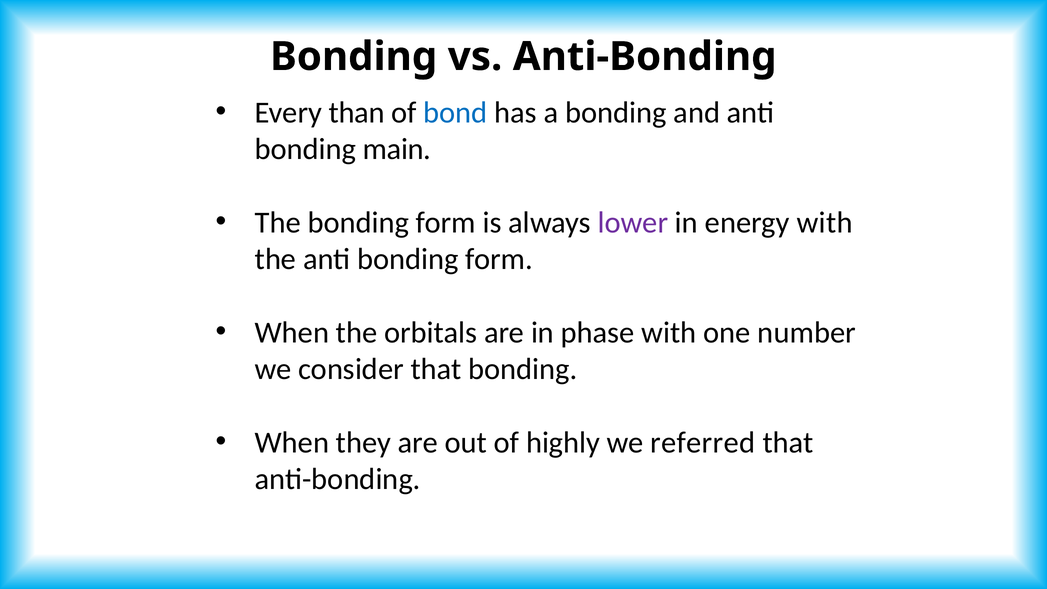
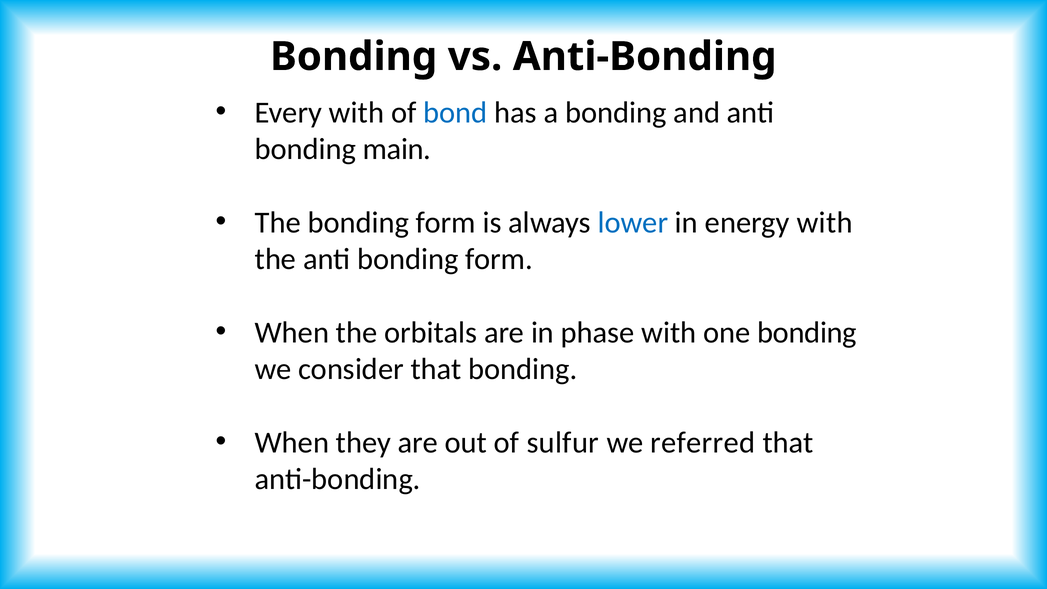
Every than: than -> with (357, 112)
lower colour: purple -> blue (633, 222)
one number: number -> bonding (807, 332)
highly: highly -> sulfur (563, 442)
